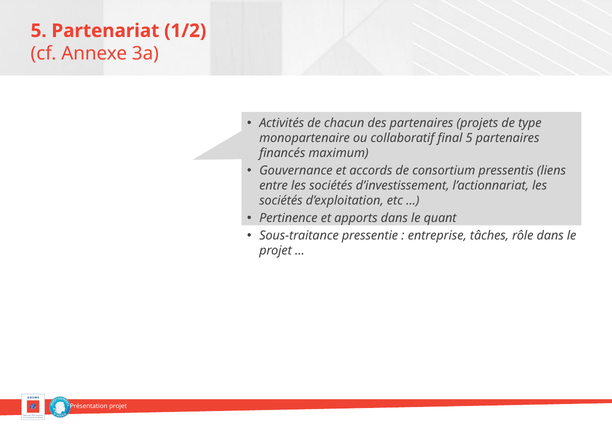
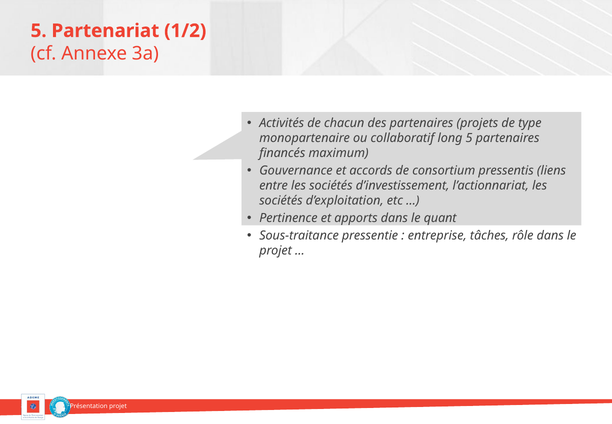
final: final -> long (450, 138)
